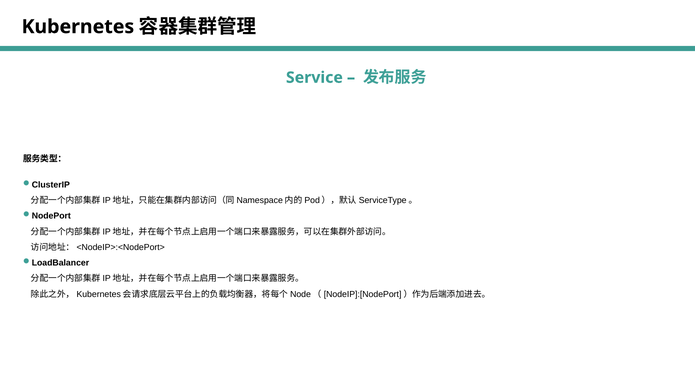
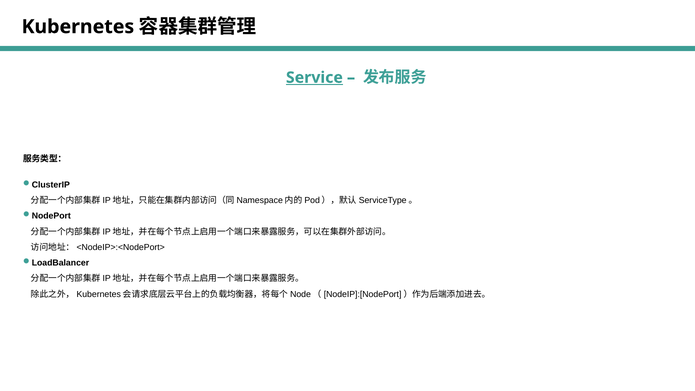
Service underline: none -> present (314, 78)
